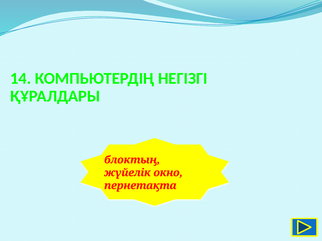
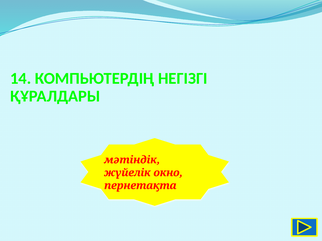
блоктың: блоктың -> мәтіндік (132, 160)
